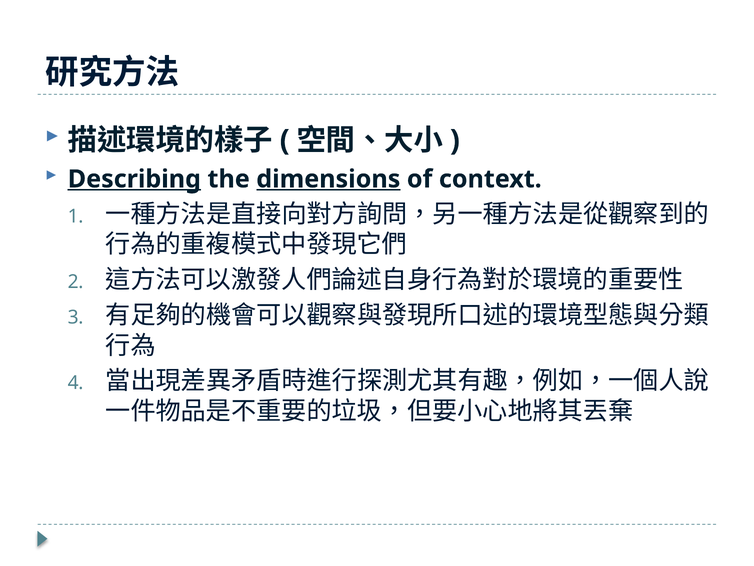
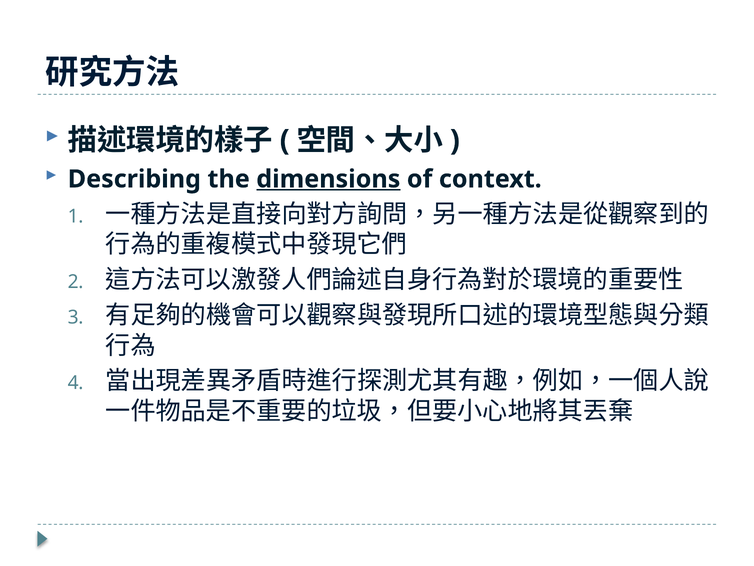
Describing underline: present -> none (134, 179)
